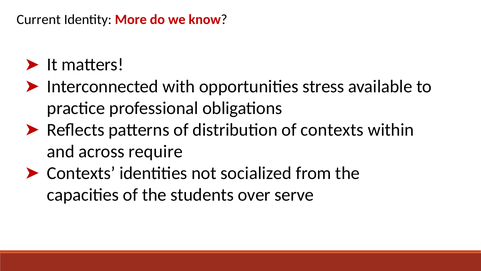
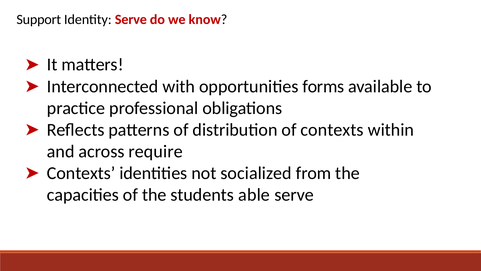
Current: Current -> Support (39, 20)
Identity More: More -> Serve (131, 20)
stress: stress -> forms (323, 86)
over: over -> able (254, 194)
